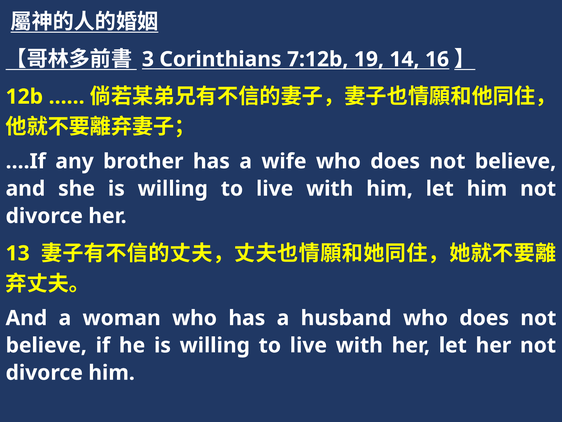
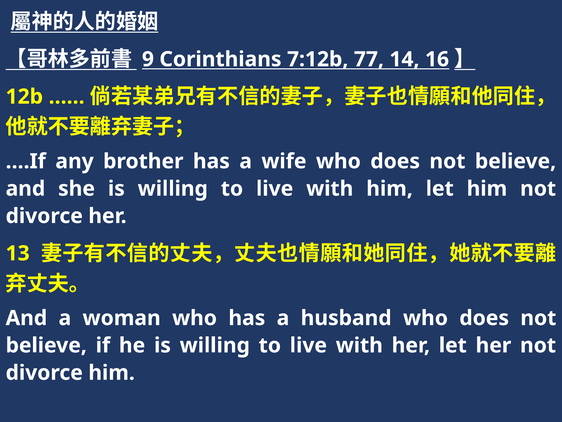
3: 3 -> 9 (148, 59)
19: 19 -> 77 (369, 59)
